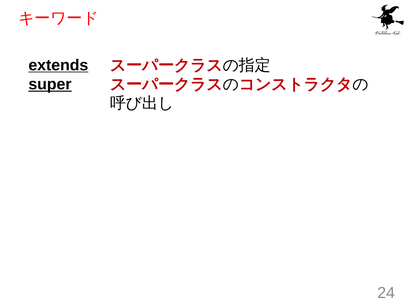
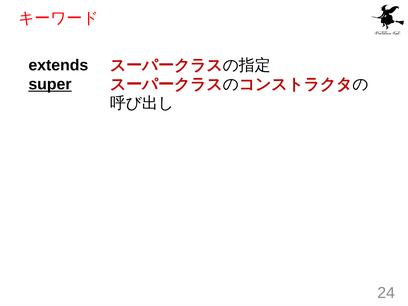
extends underline: present -> none (58, 65)
